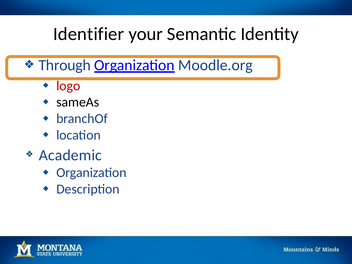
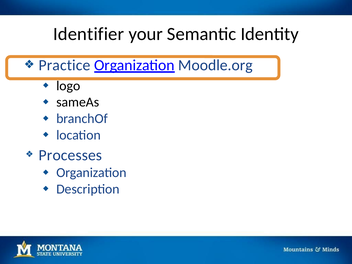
Through: Through -> Practice (65, 65)
logo colour: red -> black (68, 86)
Academic: Academic -> Processes (70, 155)
